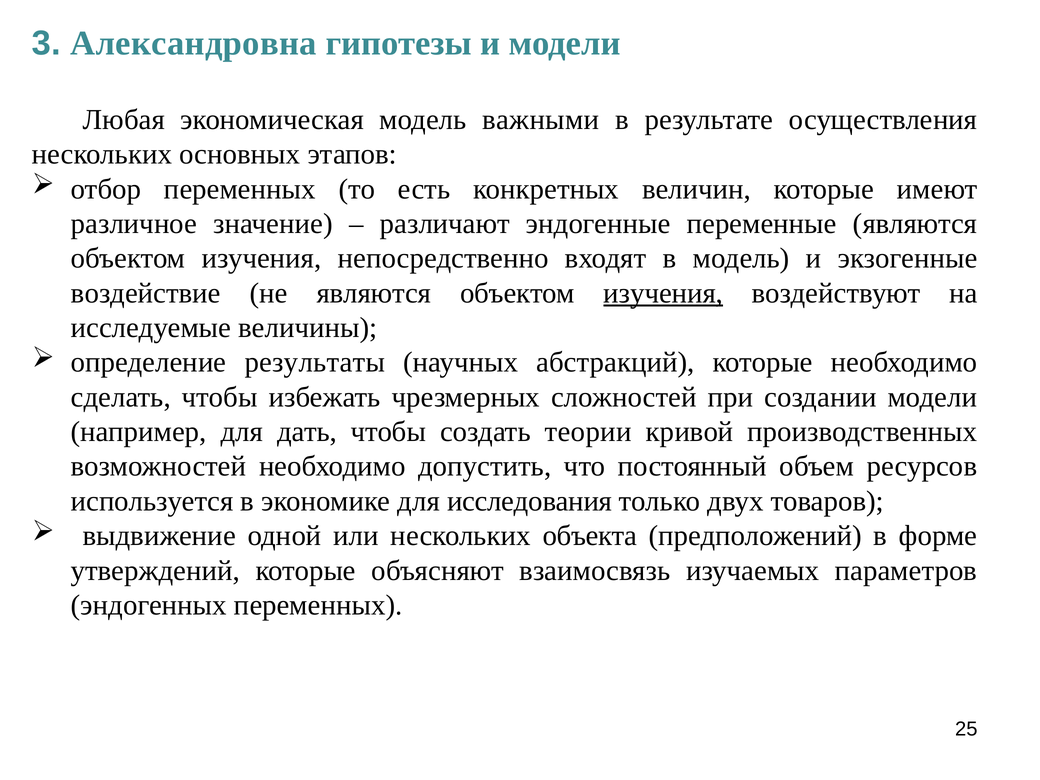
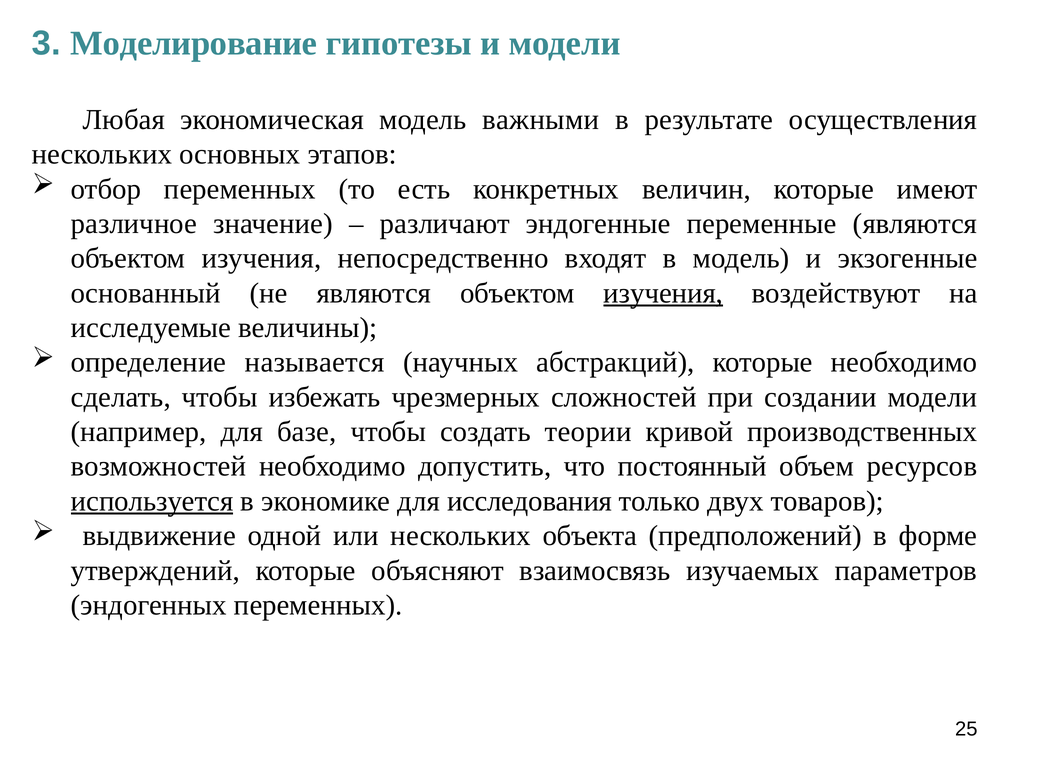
Александровна: Александровна -> Моделирование (194, 43)
воздействие: воздействие -> основанный (146, 293)
результаты: результаты -> называется (315, 362)
дать: дать -> базе (307, 432)
используется underline: none -> present (152, 501)
